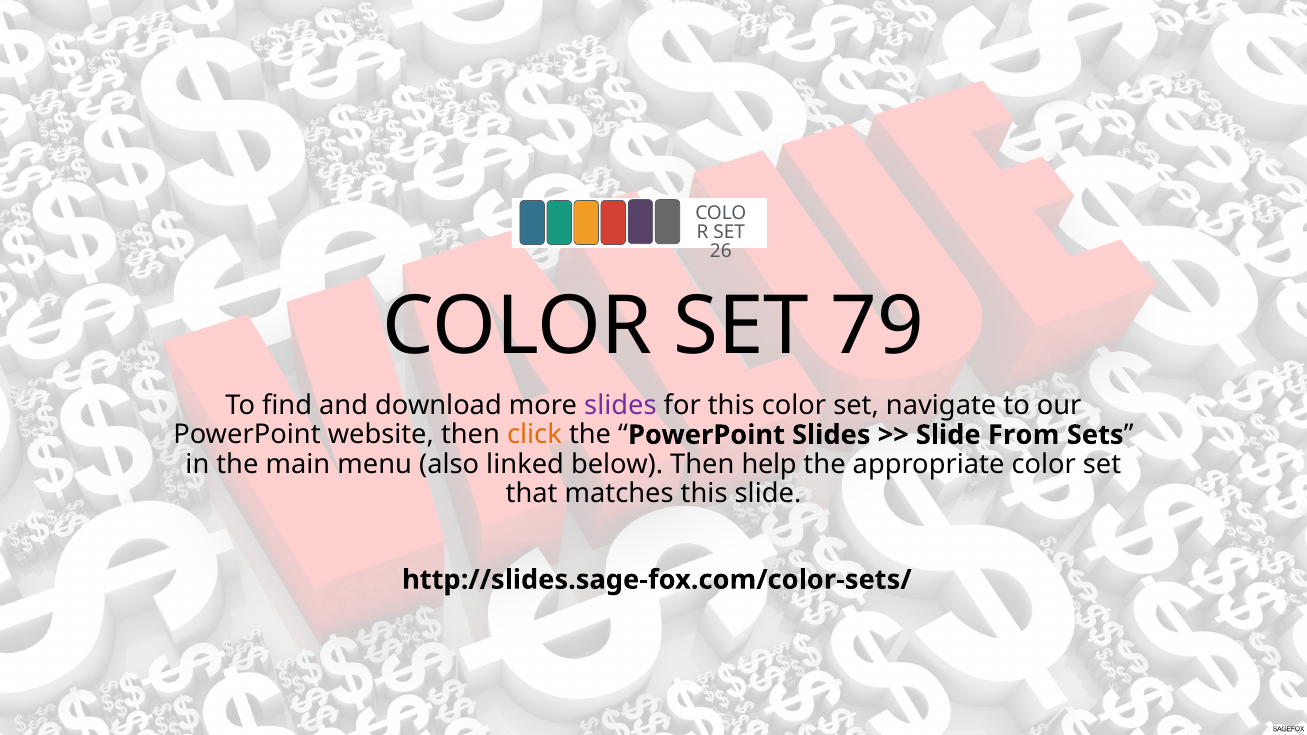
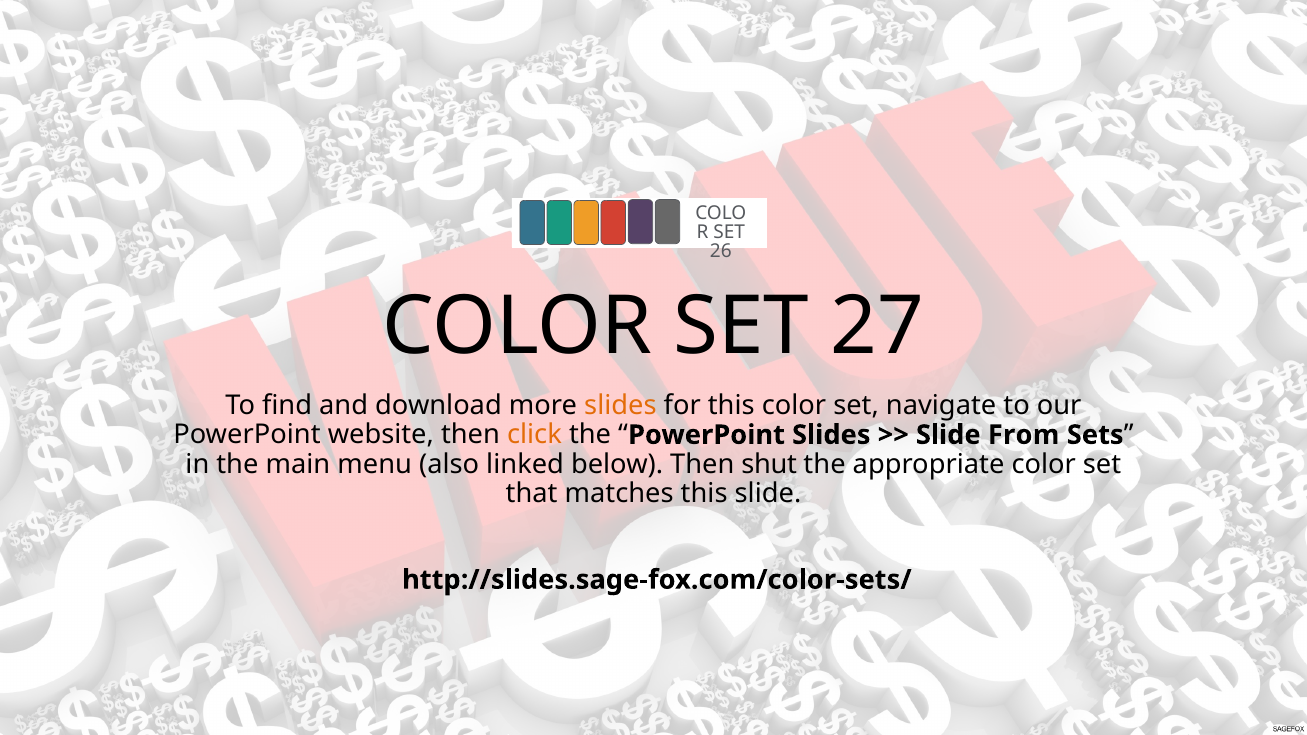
79: 79 -> 27 (877, 327)
slides colour: purple -> orange (620, 406)
help: help -> shut (769, 464)
